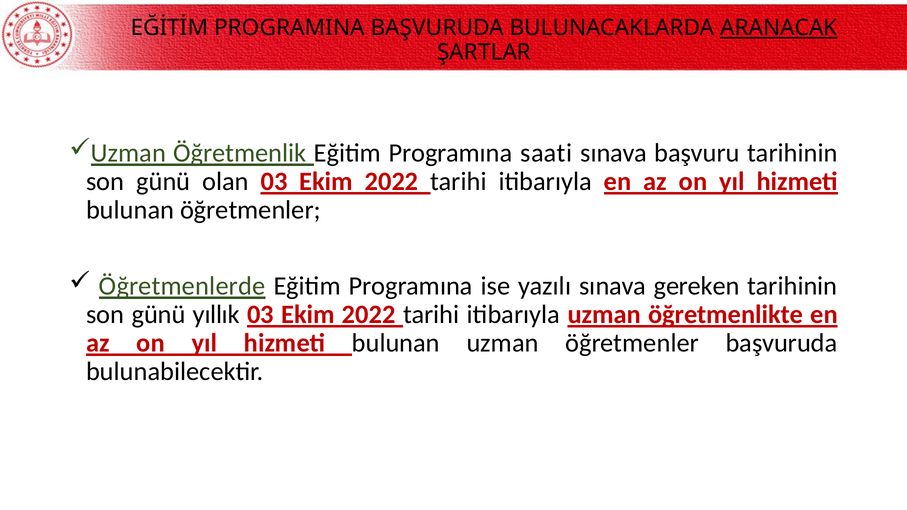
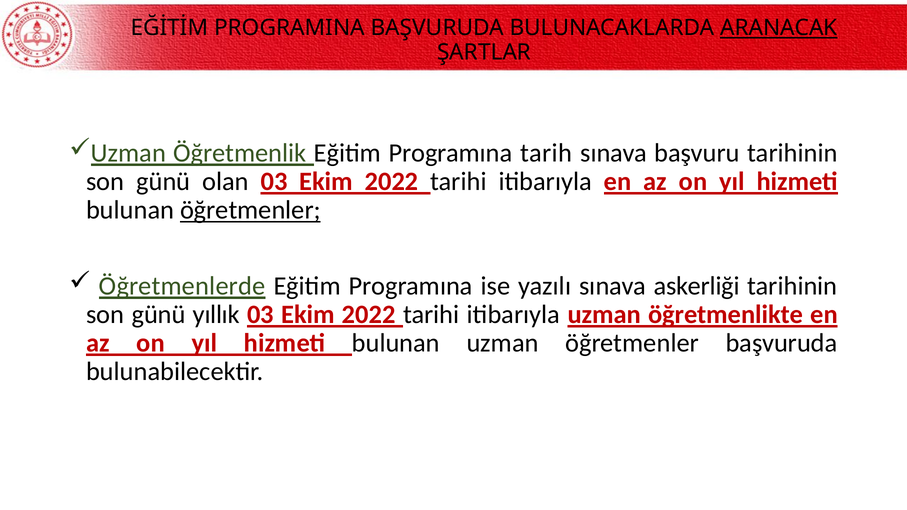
saati: saati -> tarih (546, 153)
öğretmenler underline: none -> present (250, 210)
gereken: gereken -> askerliği (697, 286)
